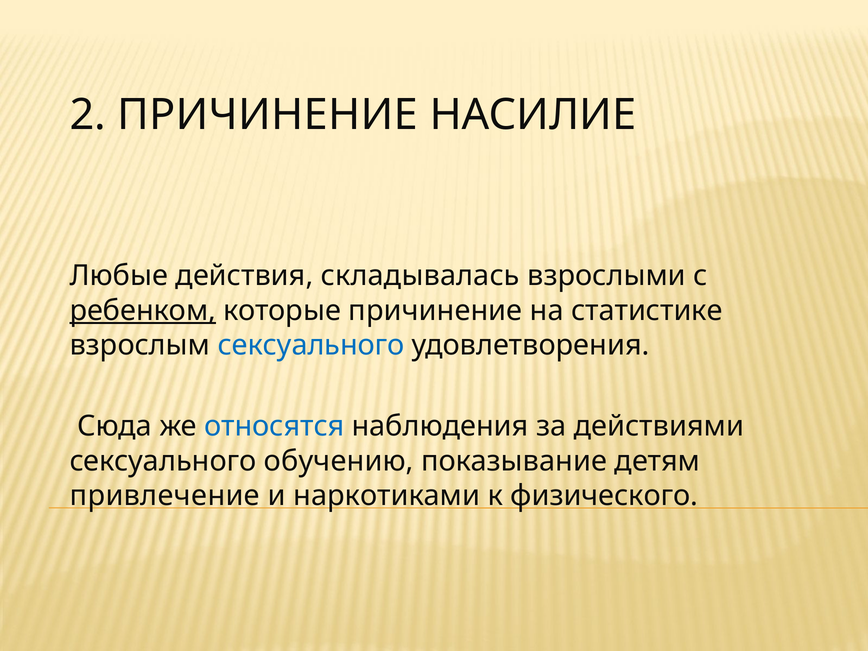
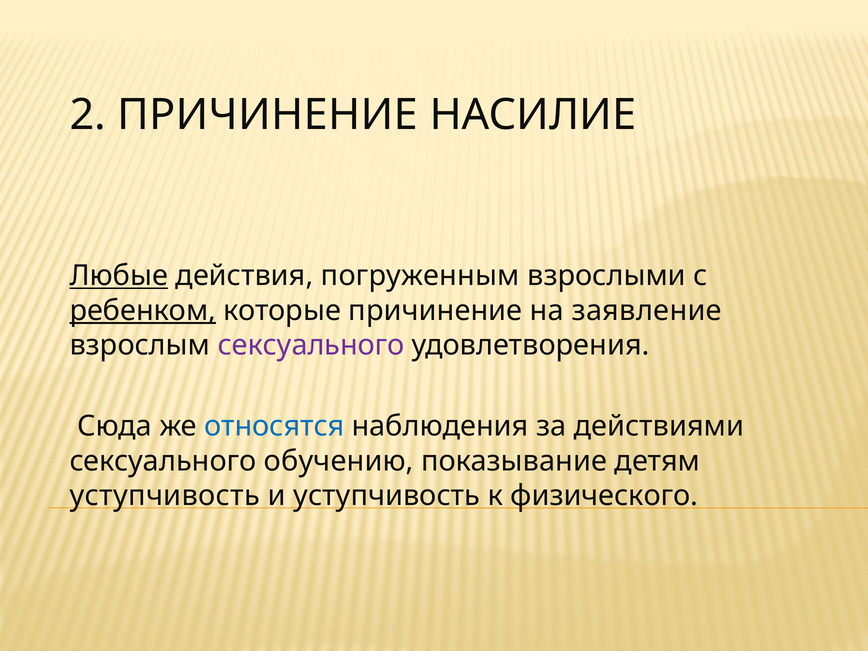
Любые underline: none -> present (119, 276)
складывалась: складывалась -> погруженным (420, 276)
статистике: статистике -> заявление (647, 311)
сексуального colour: blue -> purple (311, 345)
привлечение: привлечение -> уступчивость (165, 496)
и наркотиками: наркотиками -> уступчивость (387, 496)
